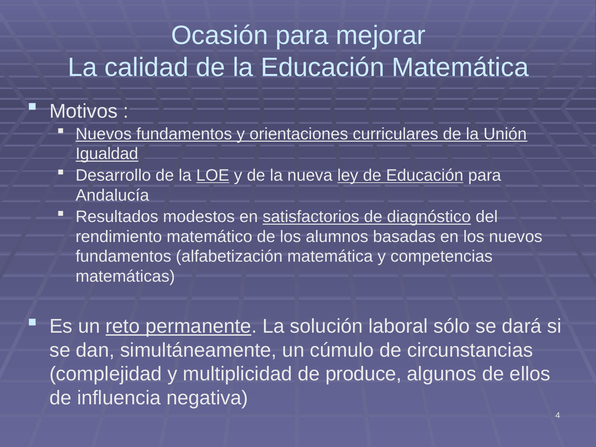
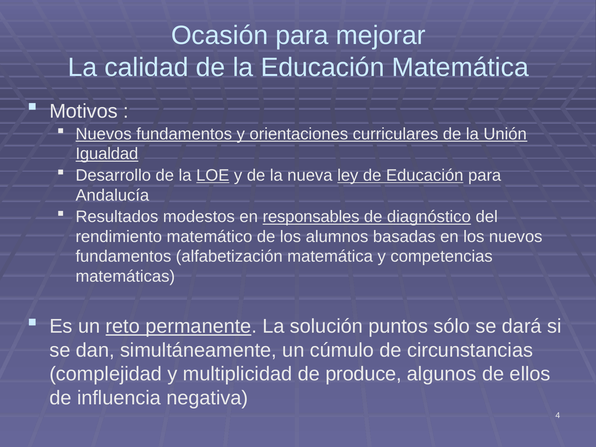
satisfactorios: satisfactorios -> responsables (311, 217)
laboral: laboral -> puntos (398, 326)
